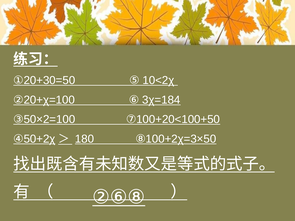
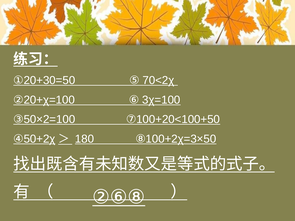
10<2χ: 10<2χ -> 70<2χ (158, 80)
3χ=184: 3χ=184 -> 3χ=100 (161, 100)
